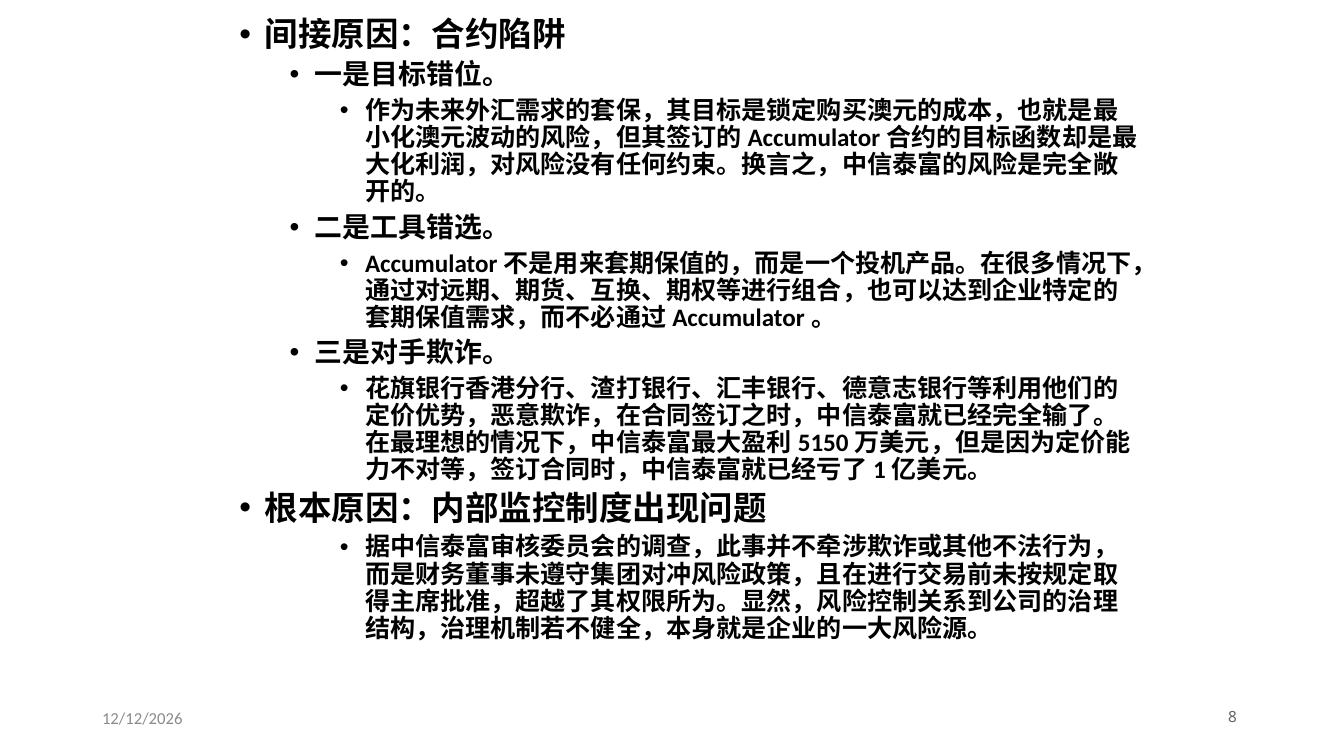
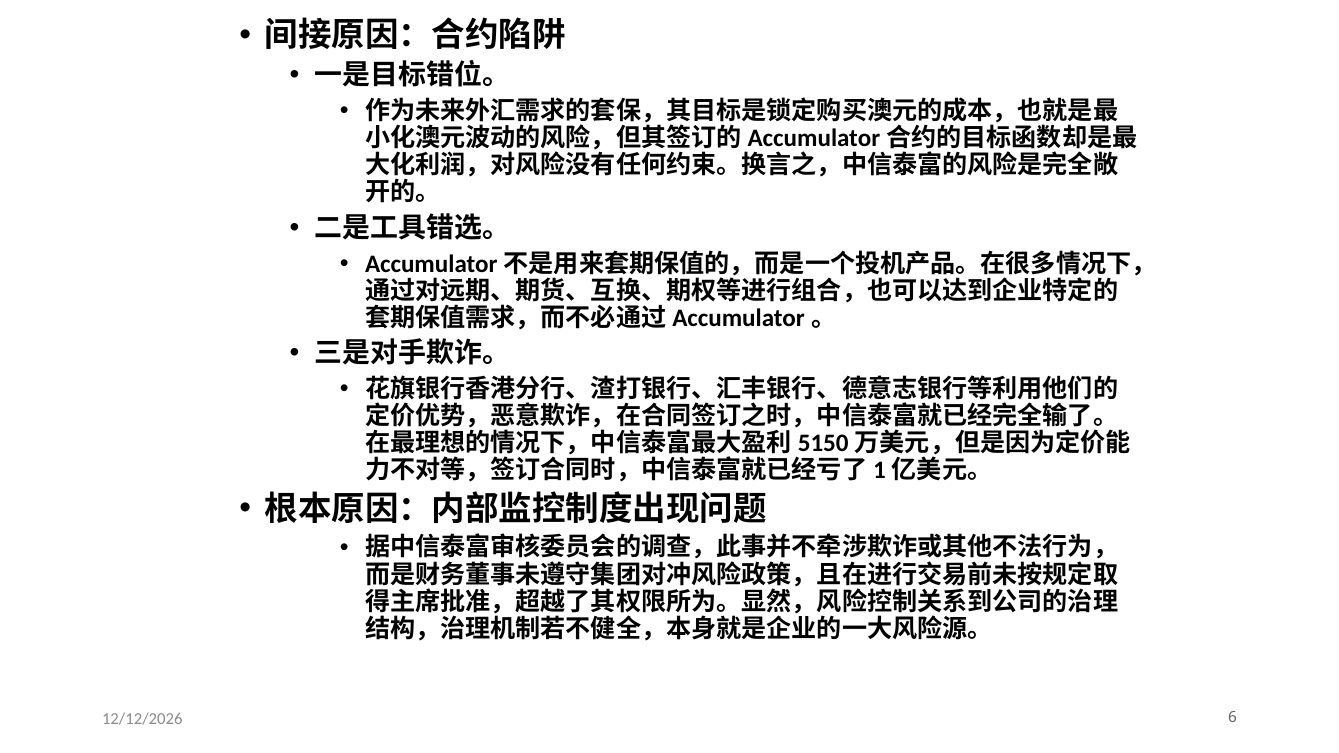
8: 8 -> 6 (1233, 718)
